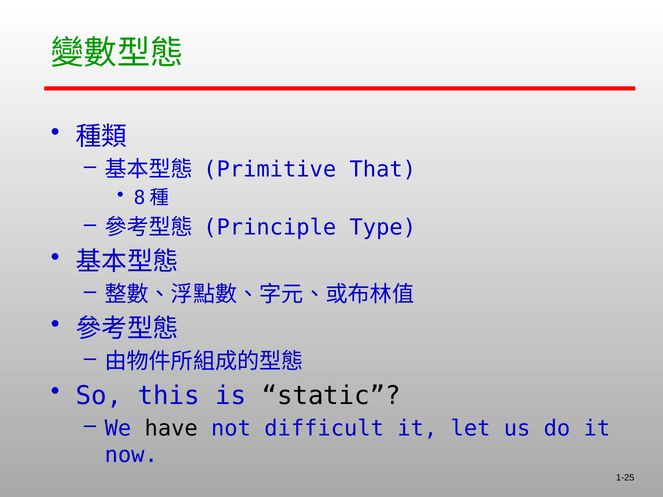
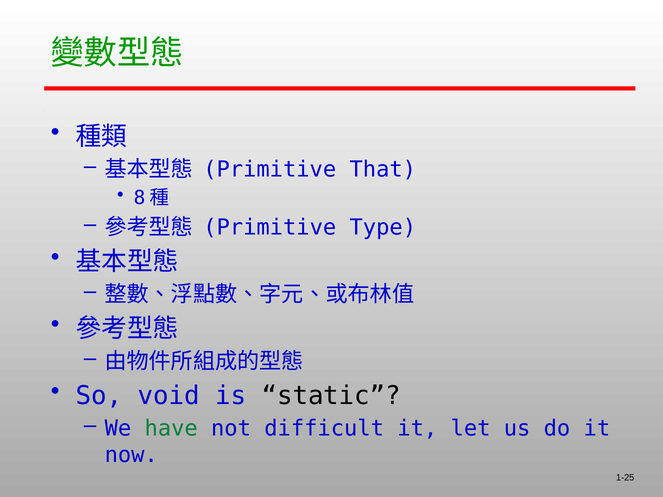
Principle: Principle -> Primitive (270, 228)
this: this -> void (169, 396)
have colour: black -> green (171, 429)
